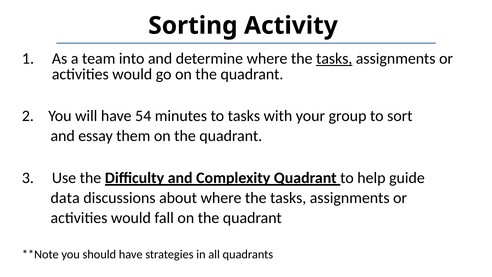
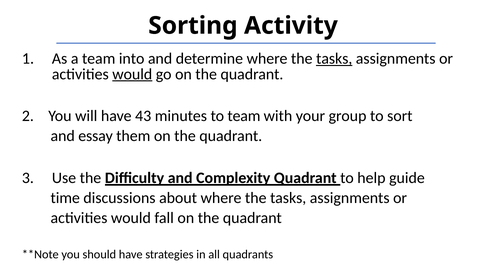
would underline: none -> present (132, 74)
54: 54 -> 43 (143, 116)
to tasks: tasks -> team (244, 116)
data: data -> time (65, 198)
